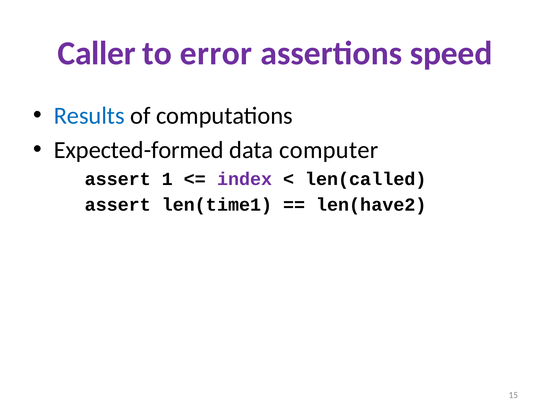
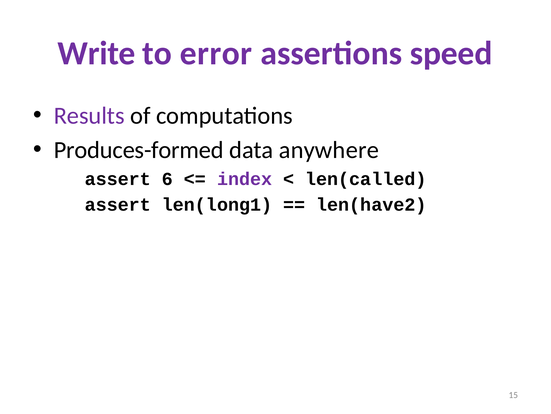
Caller: Caller -> Write (97, 53)
Results colour: blue -> purple (89, 116)
Expected-formed: Expected-formed -> Produces-formed (139, 150)
computer: computer -> anywhere (329, 150)
1: 1 -> 6 (167, 179)
len(time1: len(time1 -> len(long1 (217, 205)
